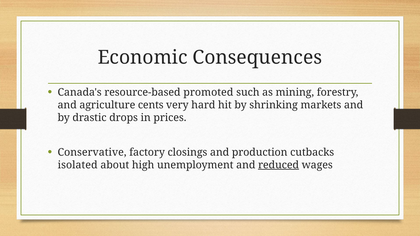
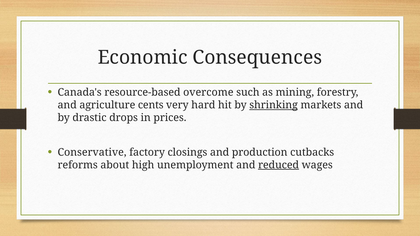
promoted: promoted -> overcome (208, 93)
shrinking underline: none -> present (274, 105)
isolated: isolated -> reforms (78, 165)
